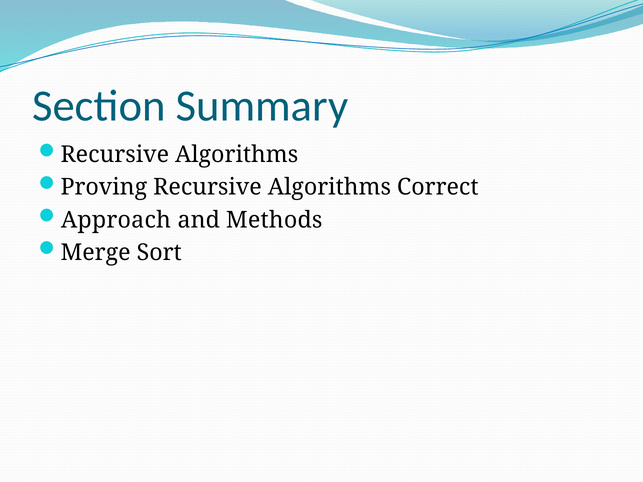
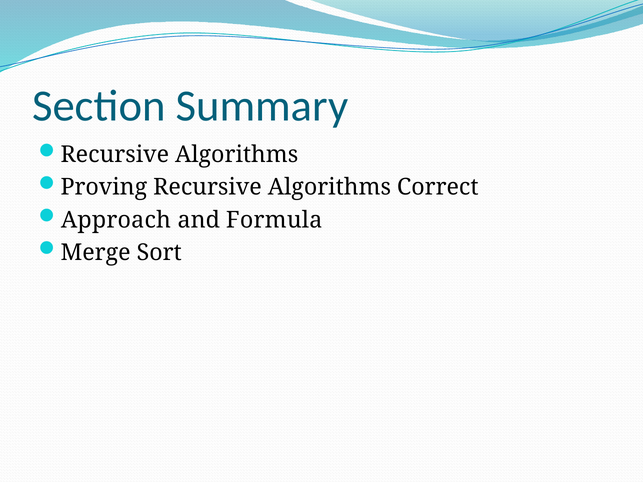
Methods: Methods -> Formula (274, 220)
